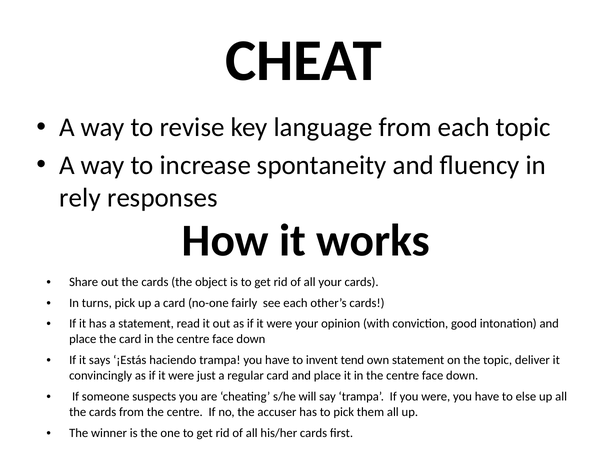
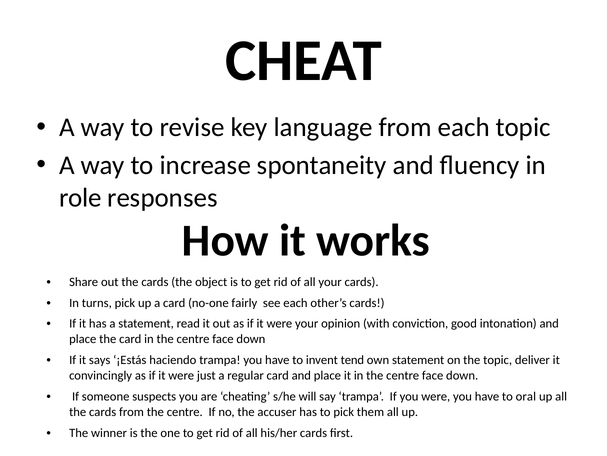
rely: rely -> role (80, 198)
else: else -> oral (526, 396)
